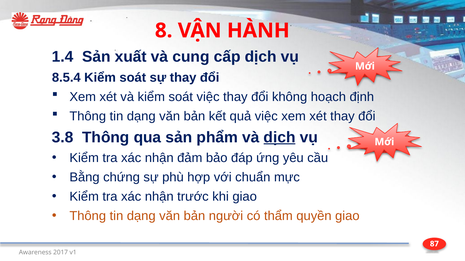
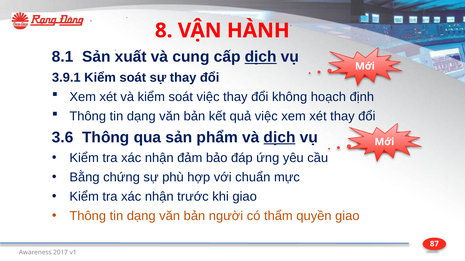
1.4: 1.4 -> 8.1 (63, 57)
dịch underline: none -> present (261, 57)
8.5.4: 8.5.4 -> 3.9.1 (66, 78)
3.8: 3.8 -> 3.6 (63, 138)
